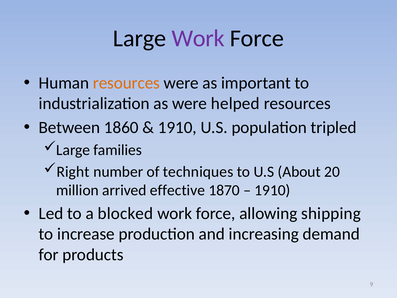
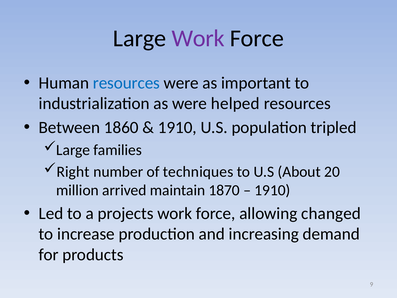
resources colour: orange -> blue (126, 83)
effective: effective -> maintain (178, 190)
blocked: blocked -> projects (126, 213)
shipping: shipping -> changed (331, 213)
